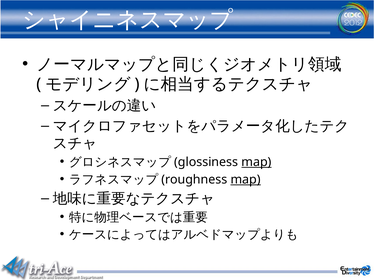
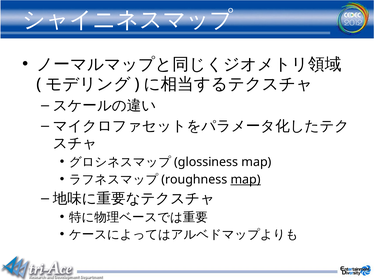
map underline: present -> none (256, 162)
